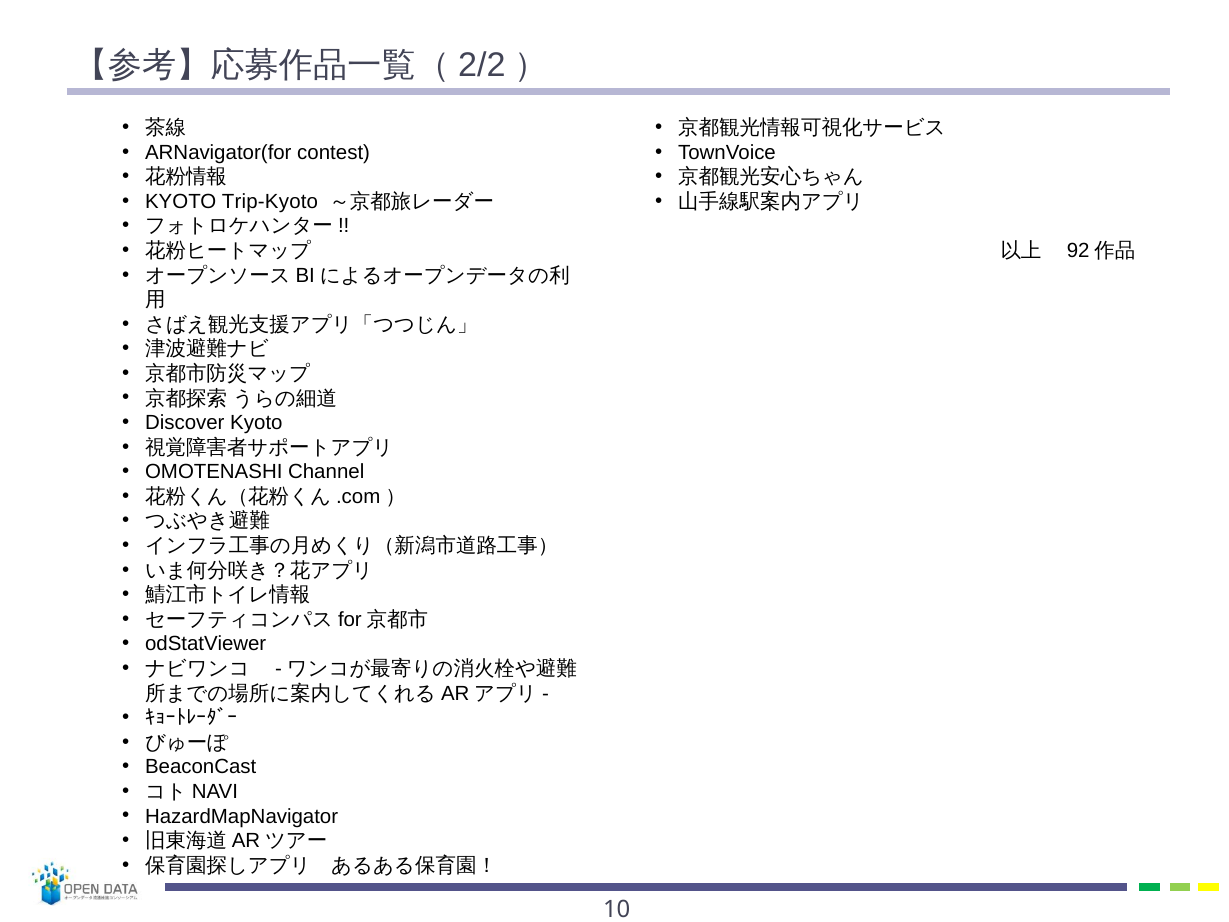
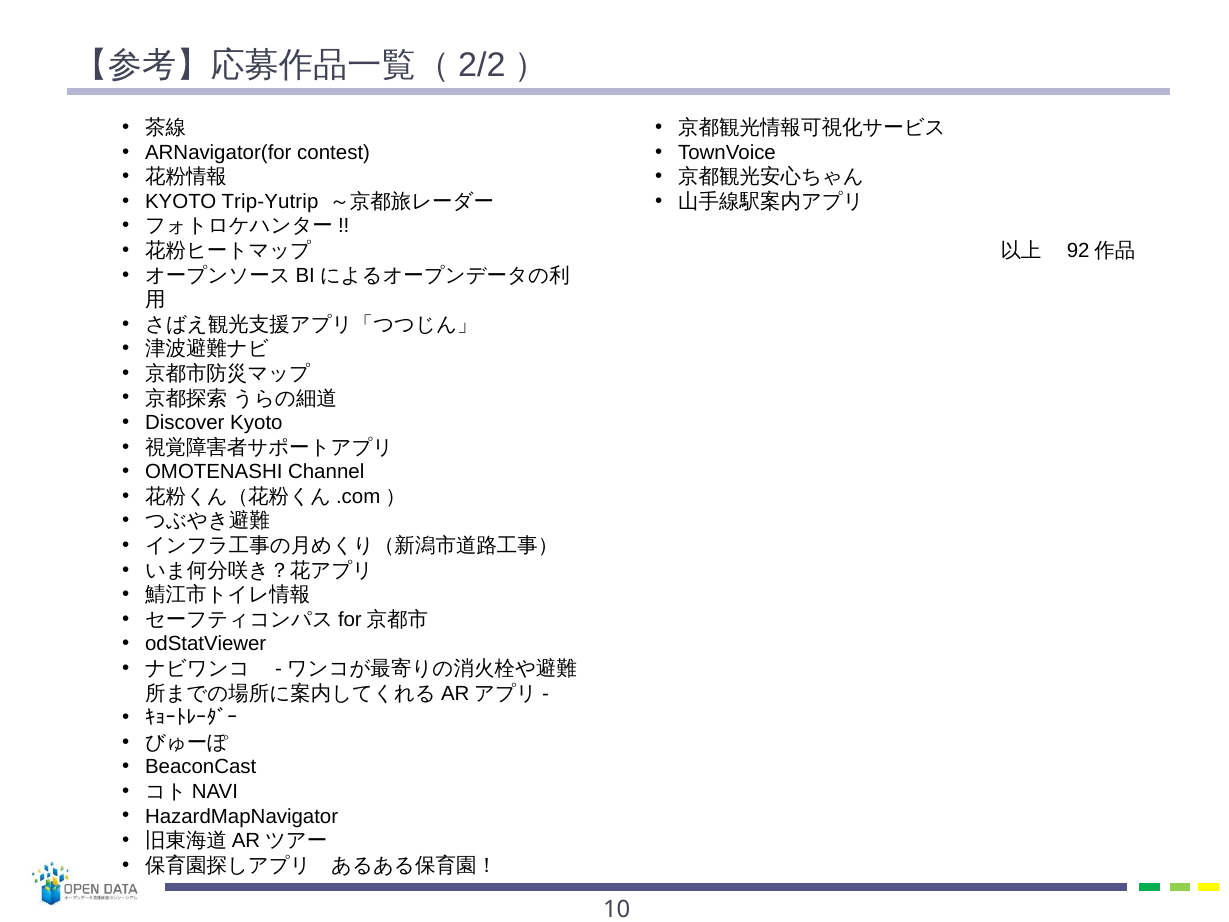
Trip-Kyoto: Trip-Kyoto -> Trip-Yutrip (270, 202)
